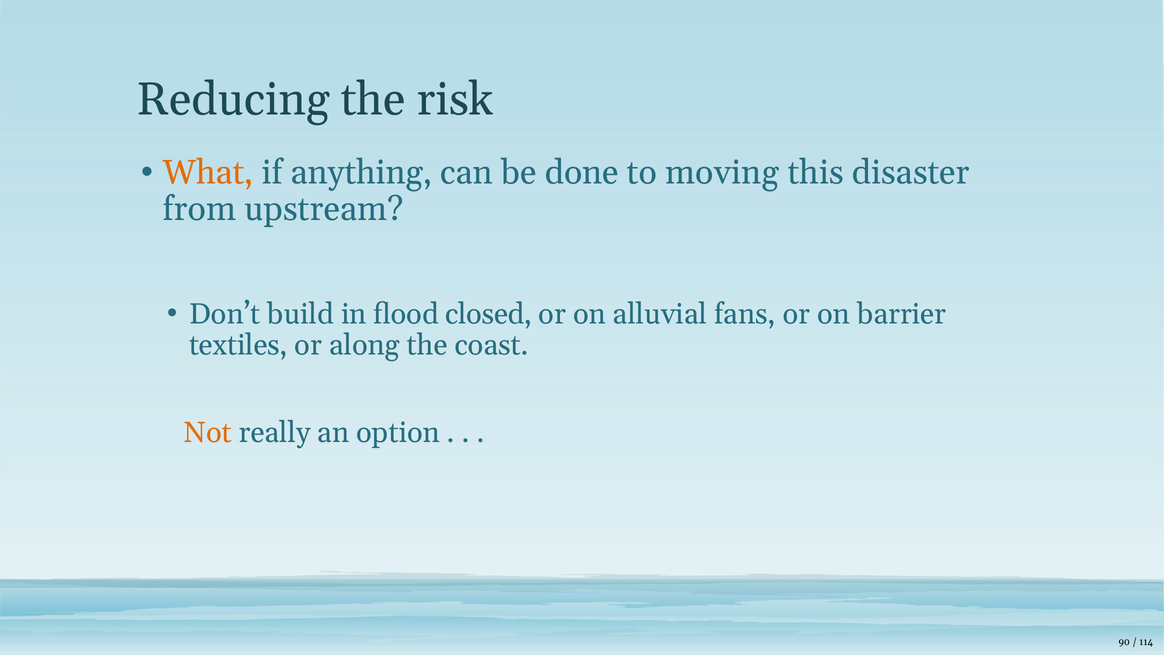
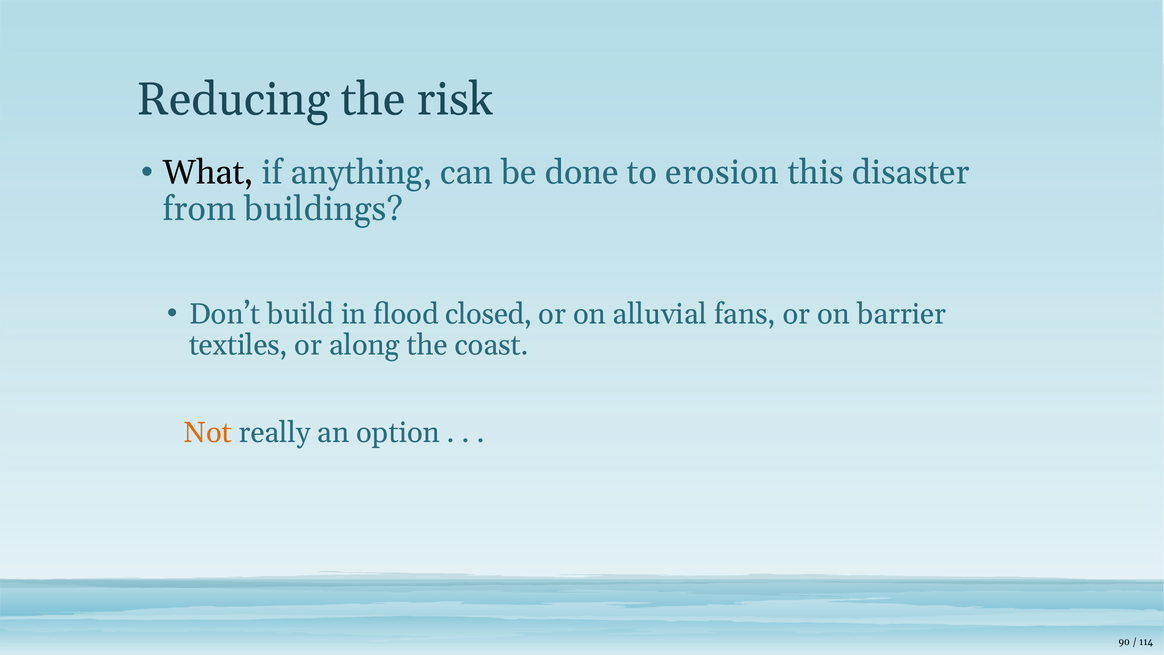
What colour: orange -> black (208, 173)
moving: moving -> erosion (722, 173)
upstream: upstream -> buildings (324, 209)
